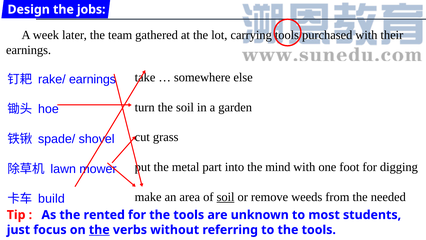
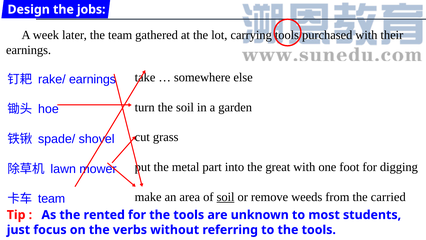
mind: mind -> great (278, 167)
needed: needed -> carried (388, 197)
build: build -> team (52, 199)
the underline: present -> none (99, 230)
